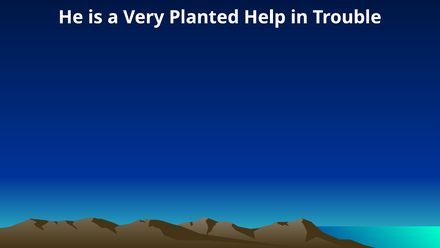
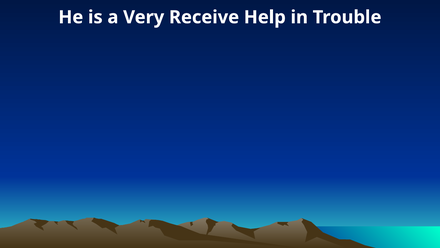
Planted: Planted -> Receive (204, 17)
